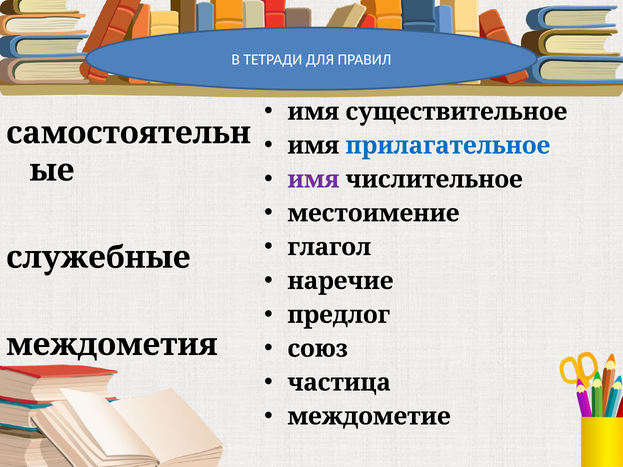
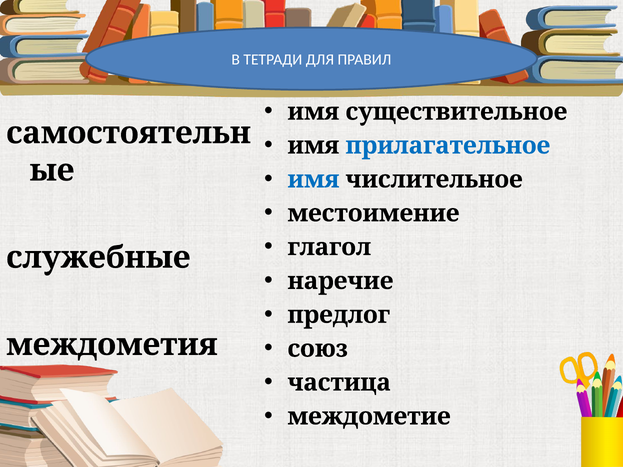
имя colour: purple -> blue (313, 180)
